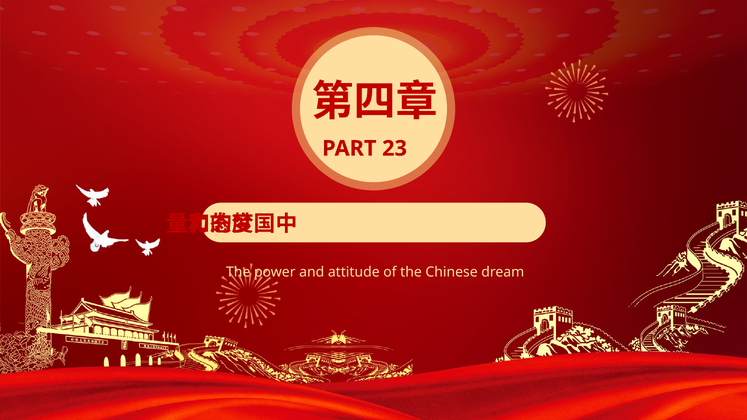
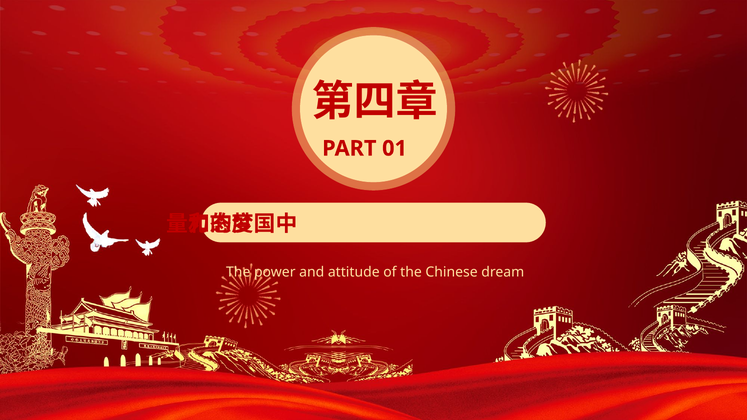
23: 23 -> 01 (395, 149)
